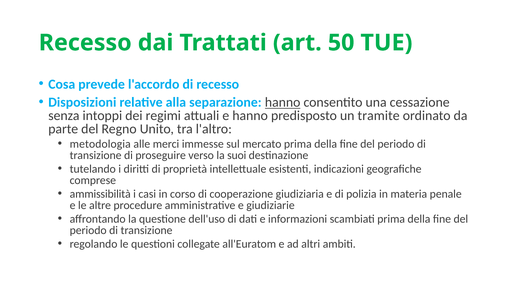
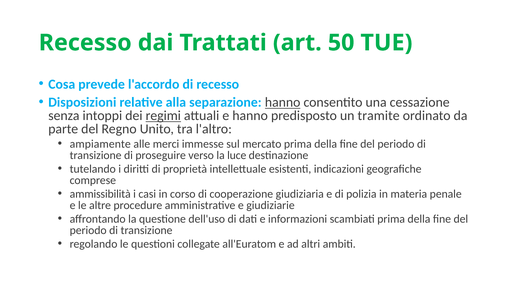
regimi underline: none -> present (163, 116)
metodologia: metodologia -> ampiamente (100, 144)
suoi: suoi -> luce (237, 155)
